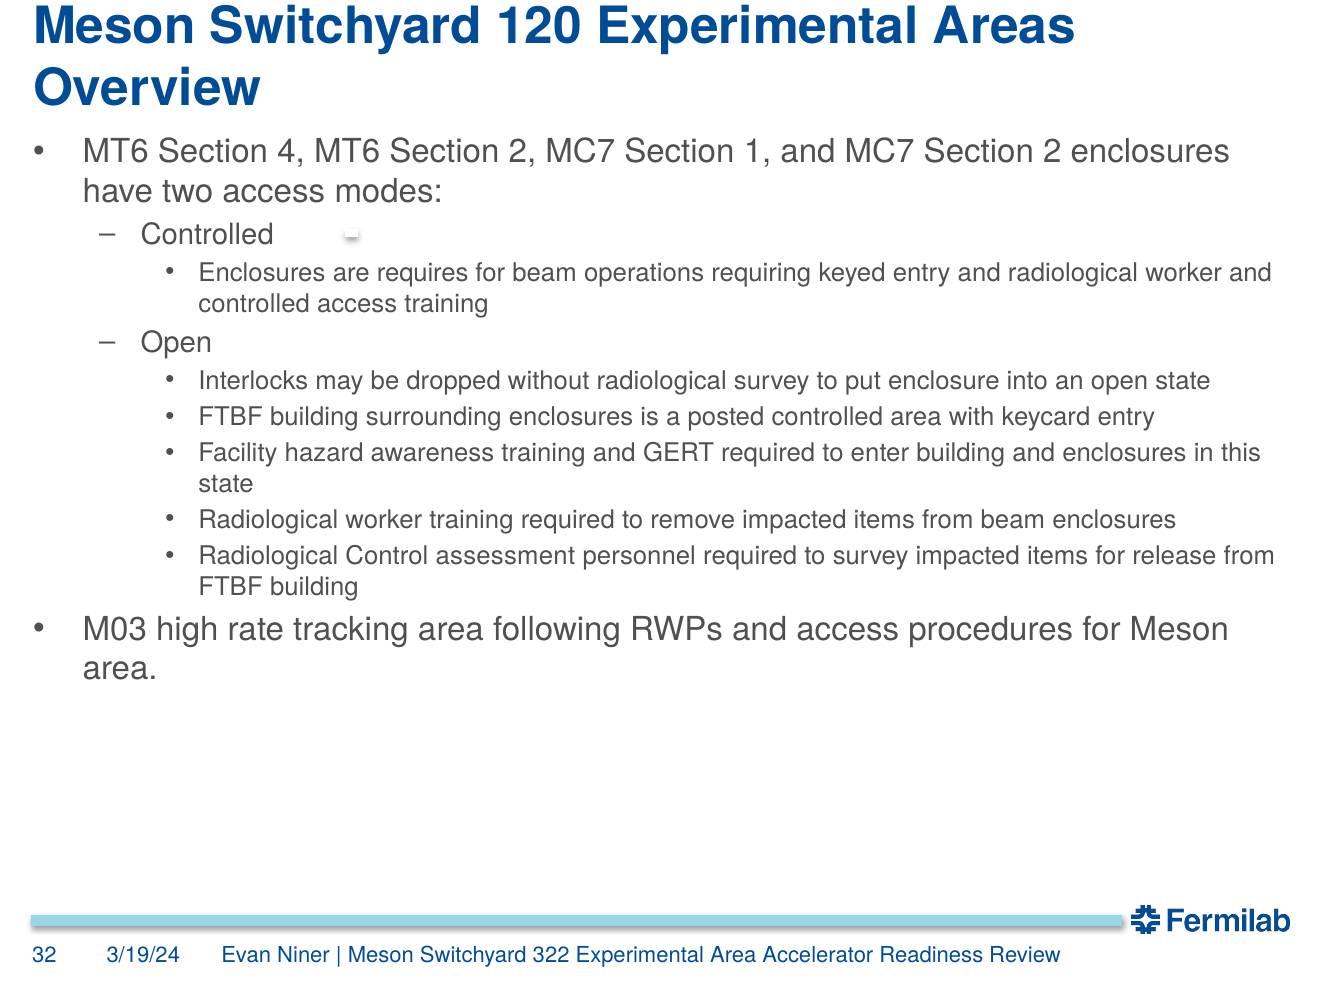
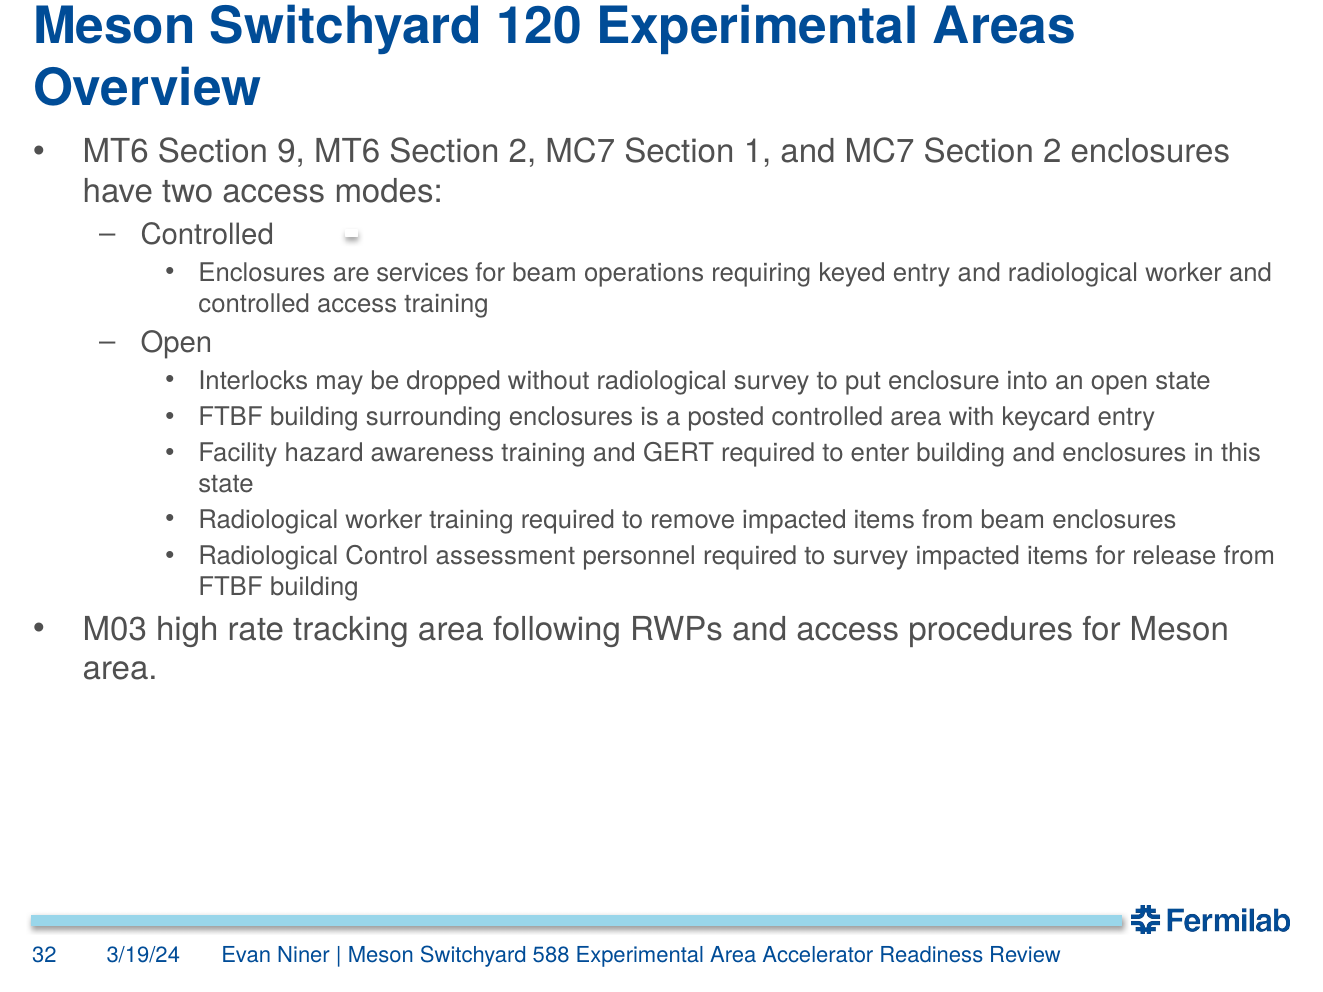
4: 4 -> 9 (291, 152)
requires: requires -> services (423, 273)
322: 322 -> 588 (551, 956)
